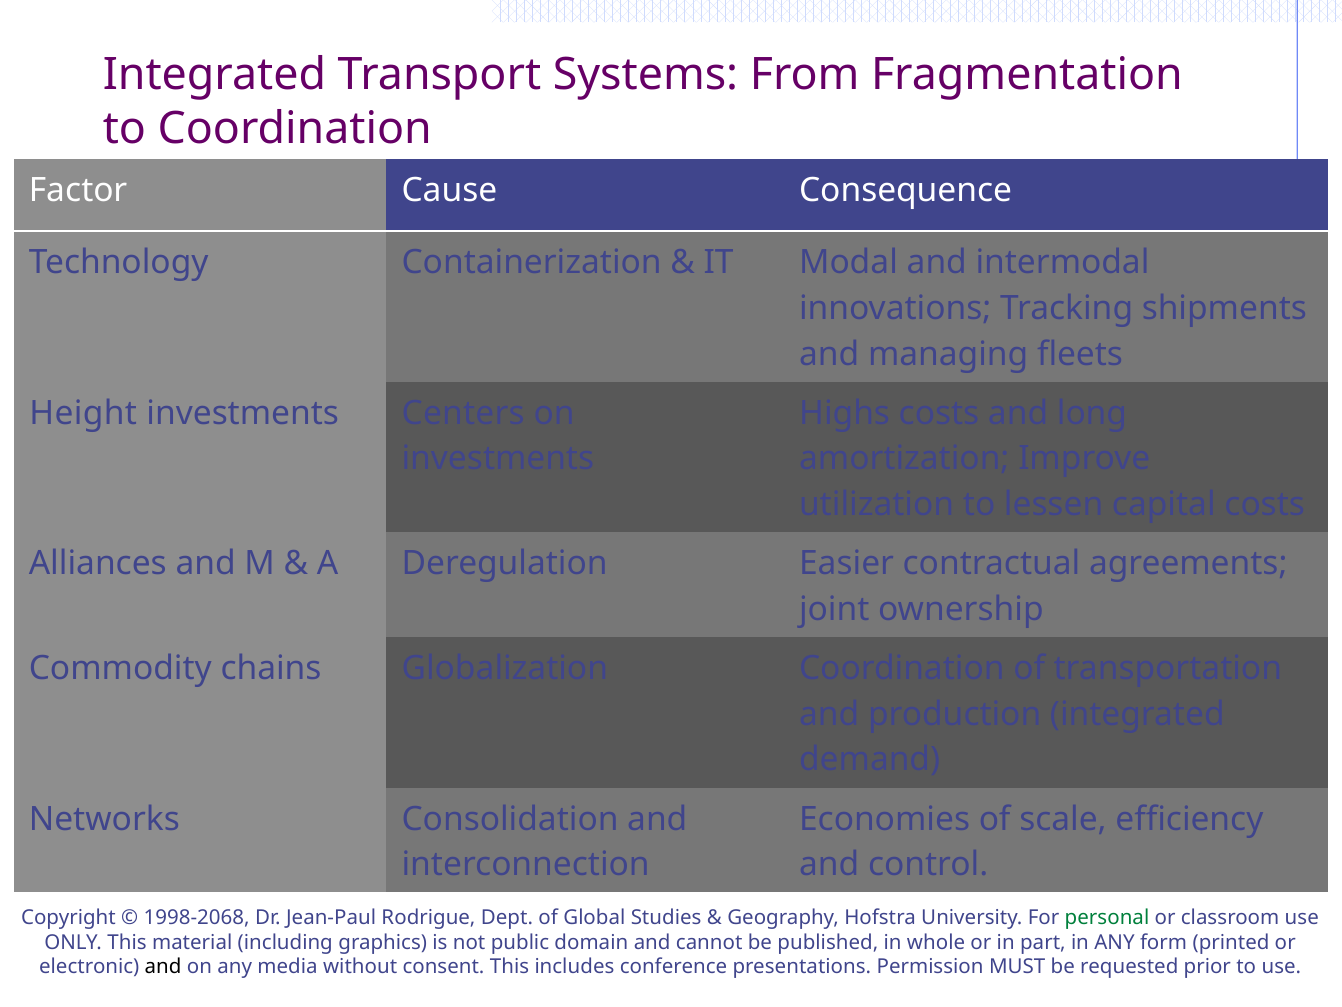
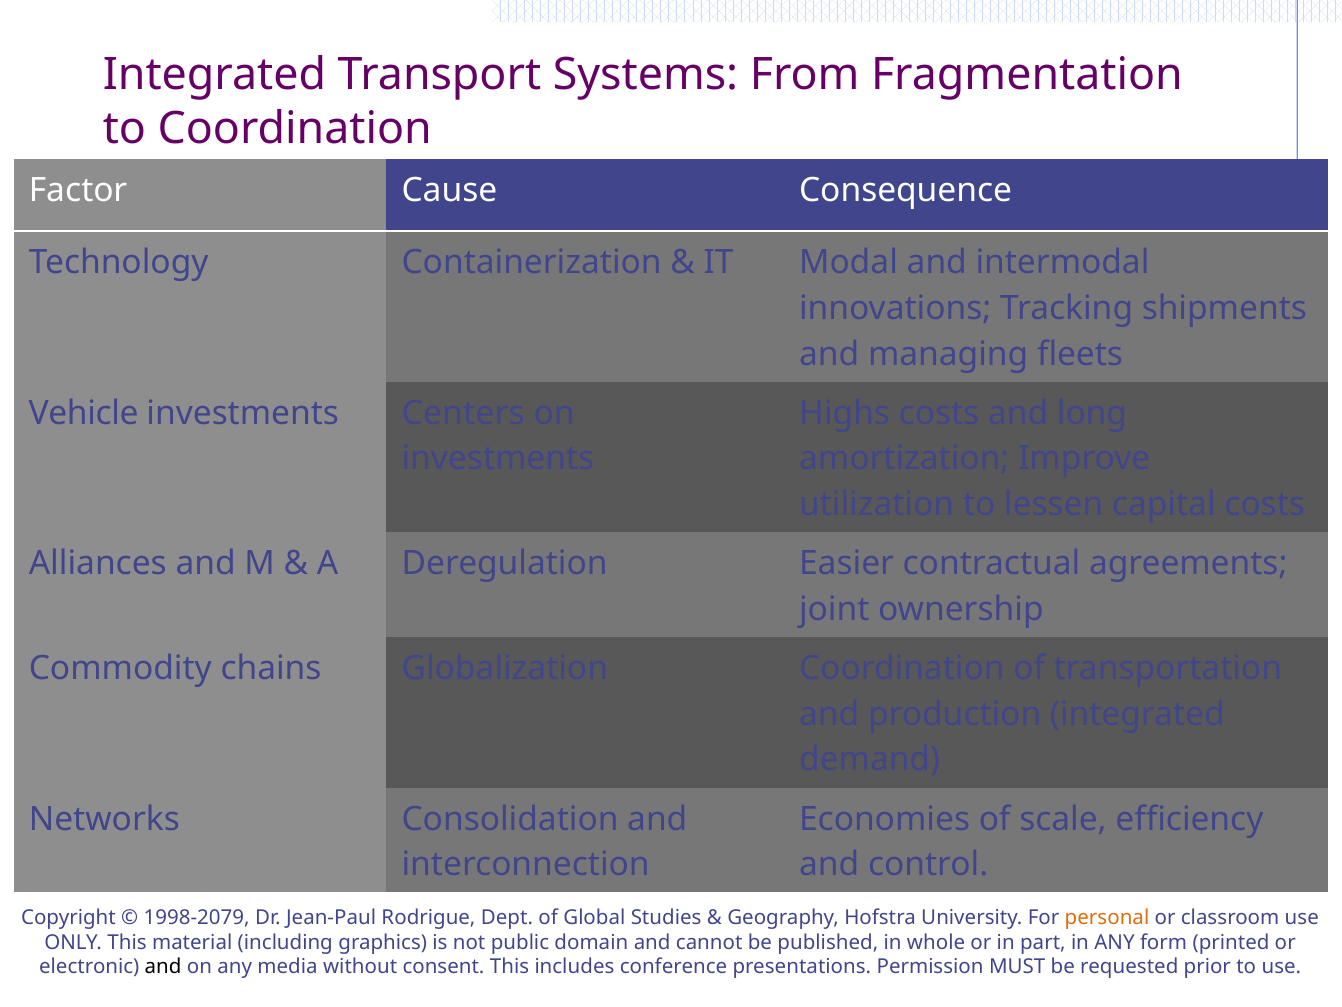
Height: Height -> Vehicle (84, 413)
1998-2068: 1998-2068 -> 1998-2079 (197, 917)
personal colour: green -> orange (1107, 917)
